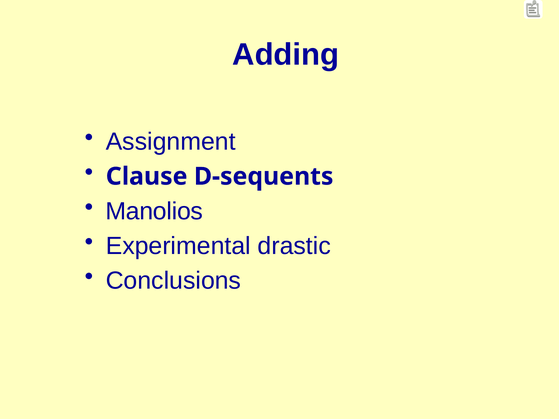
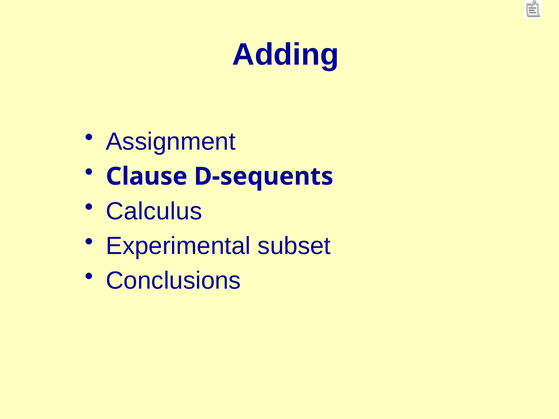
Manolios: Manolios -> Calculus (154, 211)
drastic: drastic -> subset (294, 246)
